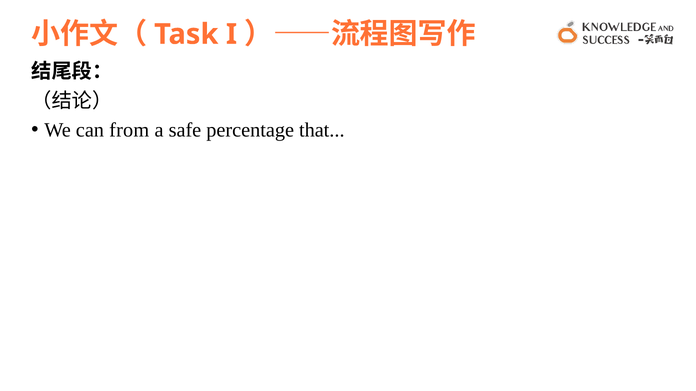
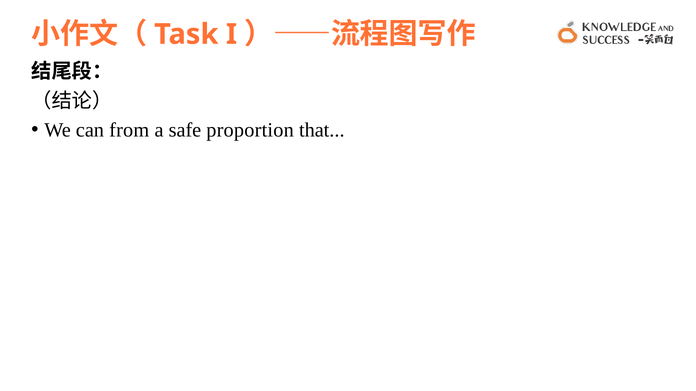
percentage: percentage -> proportion (250, 130)
